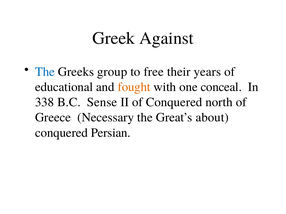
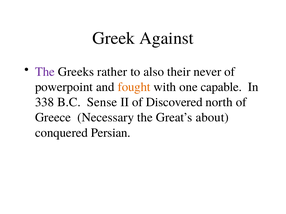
The colour: blue -> purple (45, 72)
group: group -> rather (112, 72)
free: free -> also (154, 72)
years: years -> never (207, 72)
educational: educational -> powerpoint (64, 87)
conceal: conceal -> capable (221, 87)
of Conquered: Conquered -> Discovered (174, 102)
